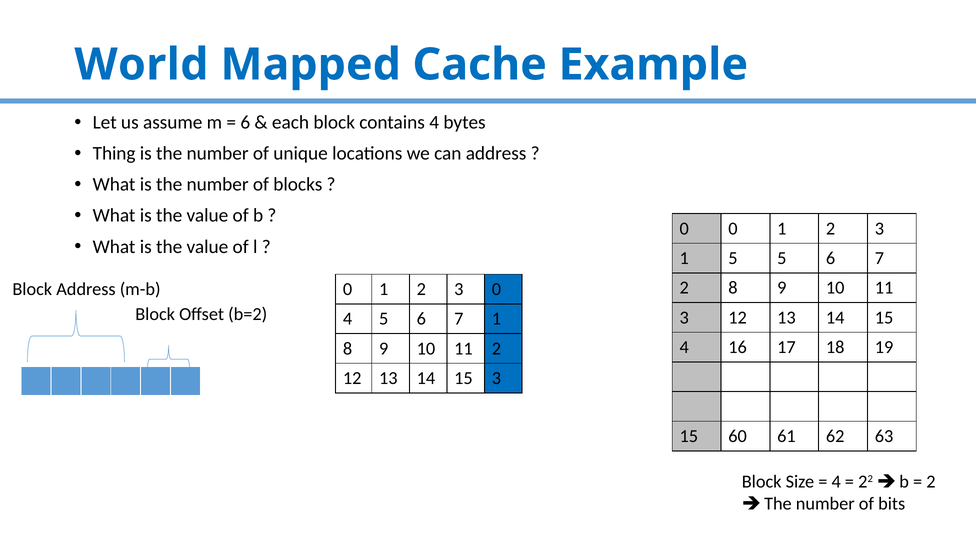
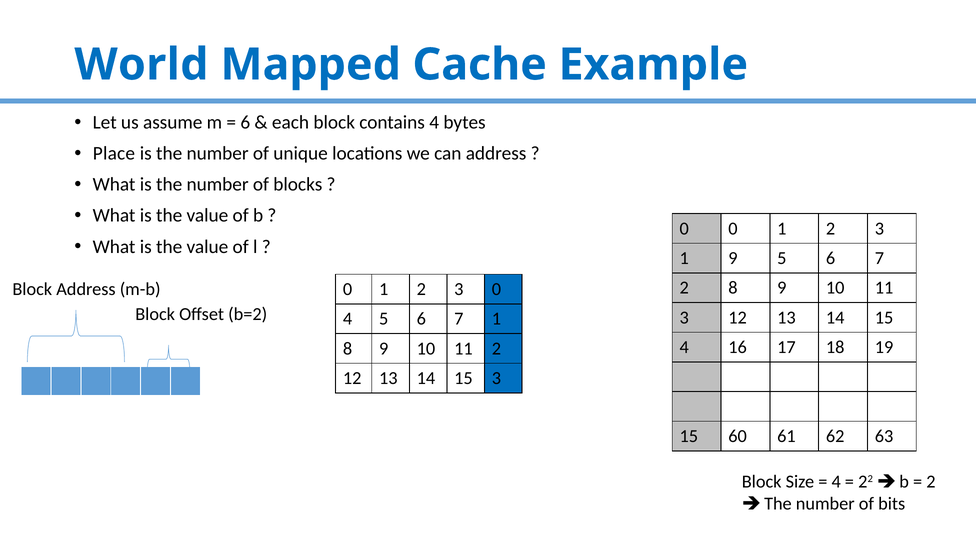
Thing: Thing -> Place (114, 154)
1 5: 5 -> 9 (733, 258)
